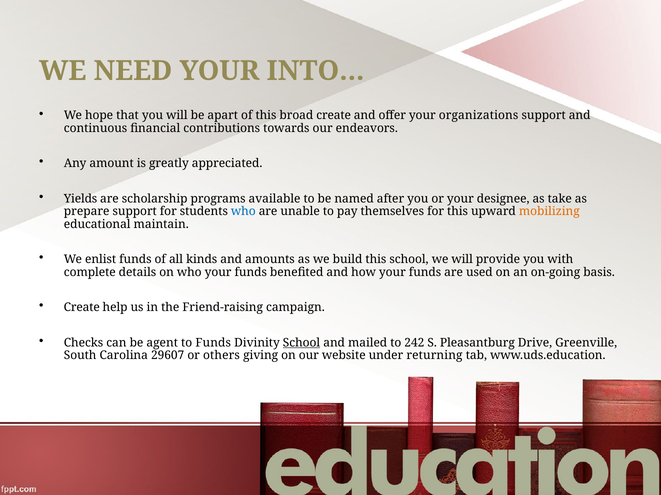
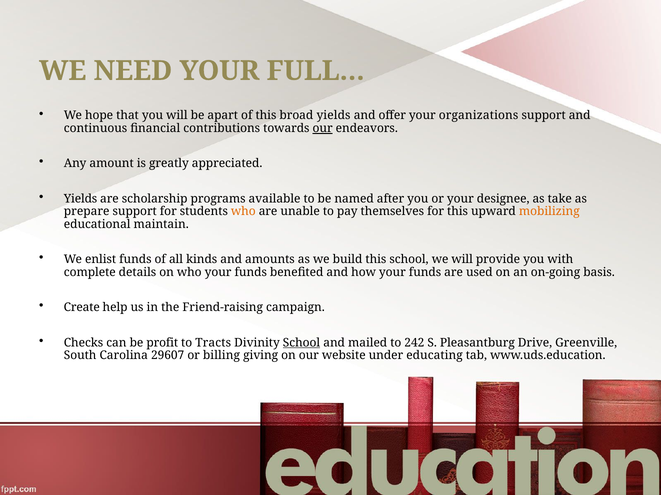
INTO…: INTO… -> FULL… (316, 71)
broad create: create -> yields (333, 116)
our underline: none -> present (323, 129)
who colour: blue -> orange (243, 212)
agent: agent -> profit (162, 343)
to Funds: Funds -> Tracts (213, 343)
others: others -> billing (221, 356)
returning: returning -> educating (435, 356)
